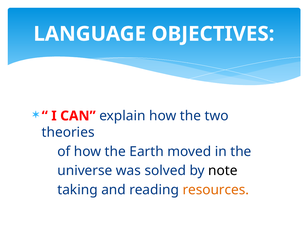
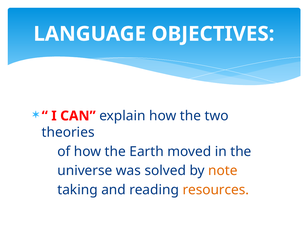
note colour: black -> orange (223, 171)
